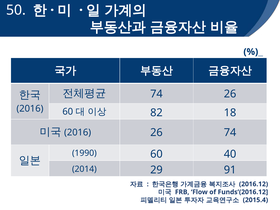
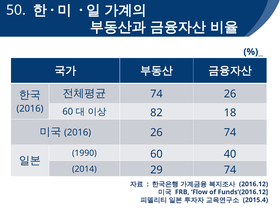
29 91: 91 -> 74 (230, 170)
